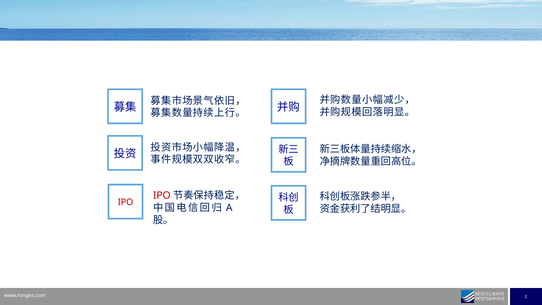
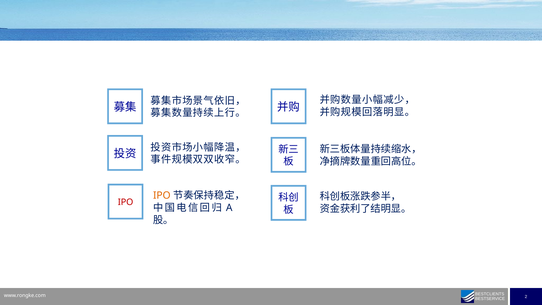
IPO colour: red -> orange (162, 196)
